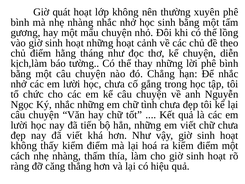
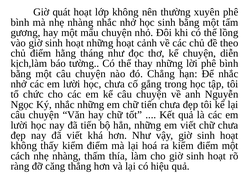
chữ tình: tình -> tiến (149, 104)
